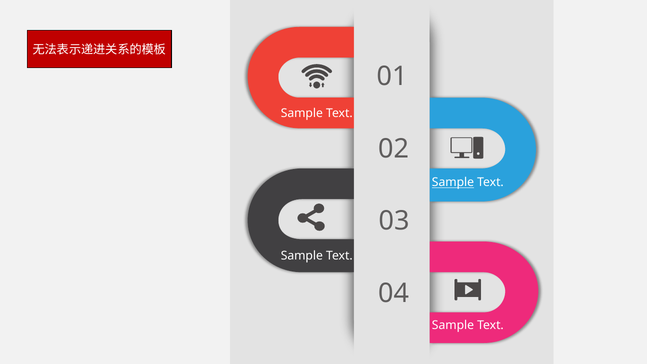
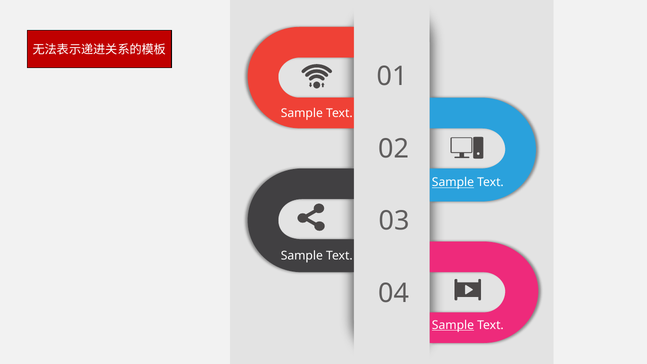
Sample underline: none -> present (453, 325)
